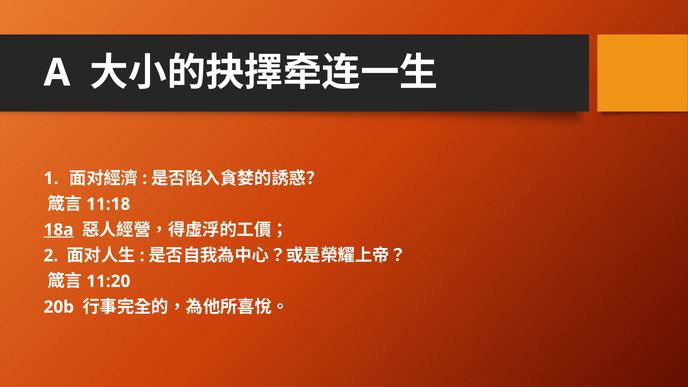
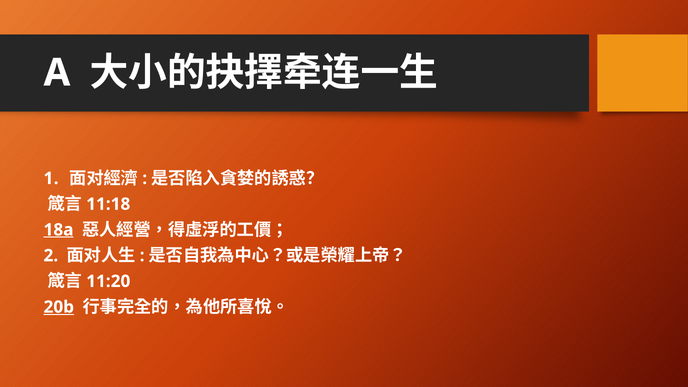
20b underline: none -> present (59, 307)
